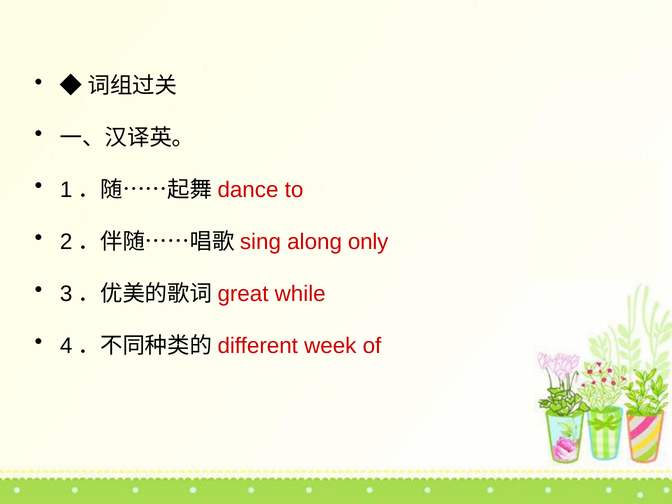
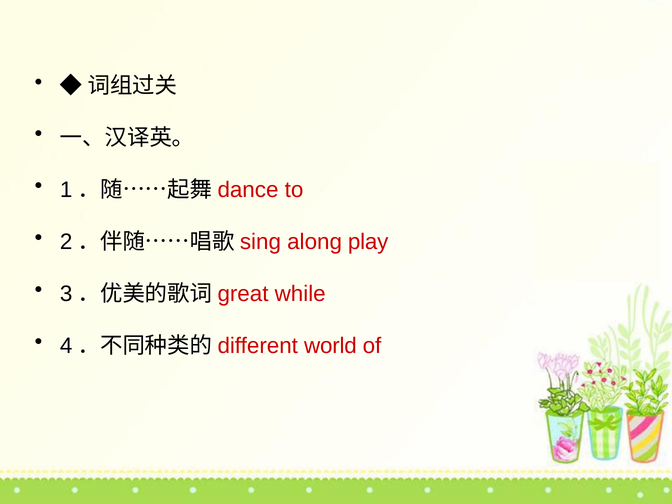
only: only -> play (368, 242)
week: week -> world (330, 346)
